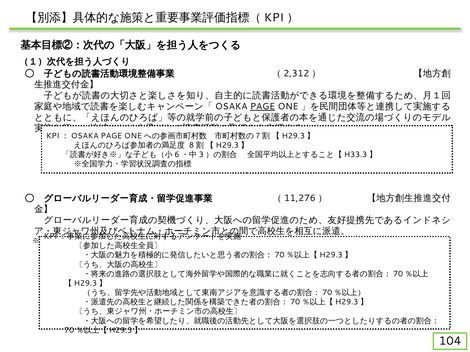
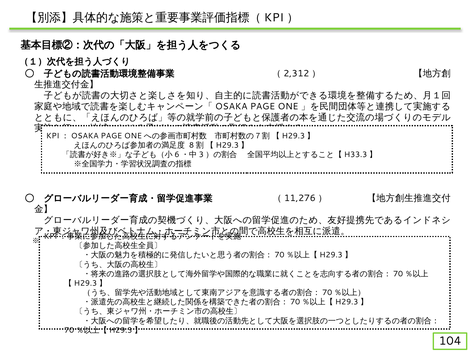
PAGE underline: present -> none (263, 107)
